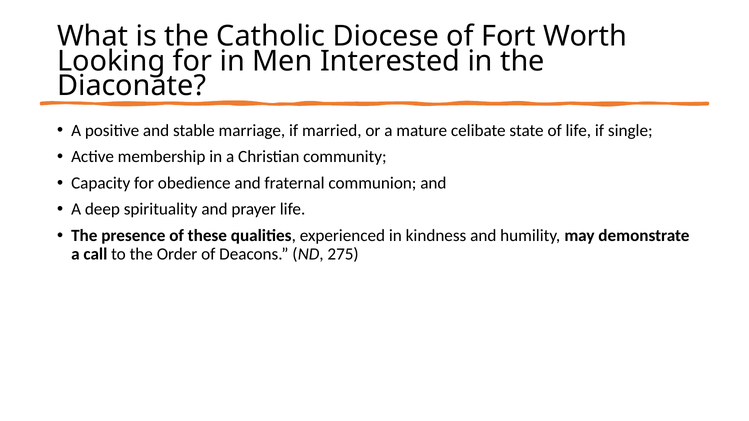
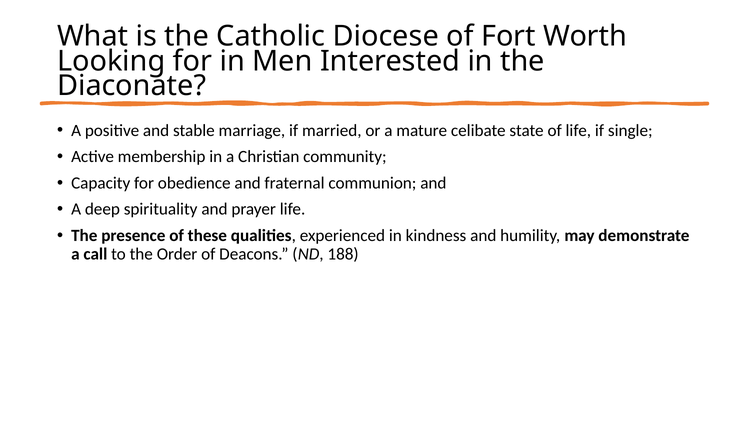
275: 275 -> 188 (343, 254)
